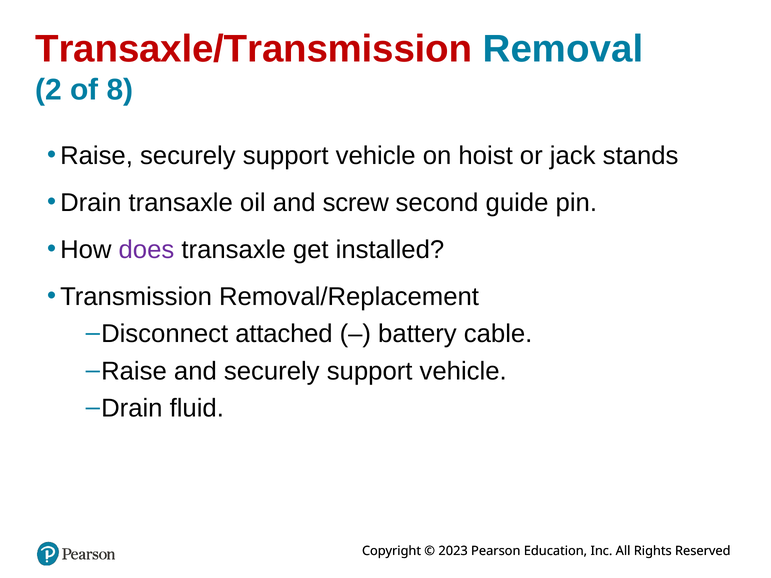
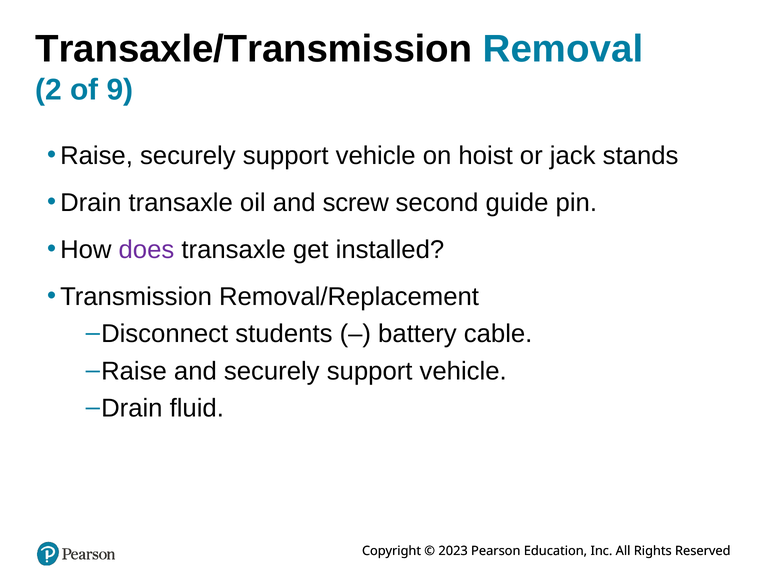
Transaxle/Transmission colour: red -> black (254, 49)
8: 8 -> 9 (120, 90)
attached: attached -> students (284, 334)
